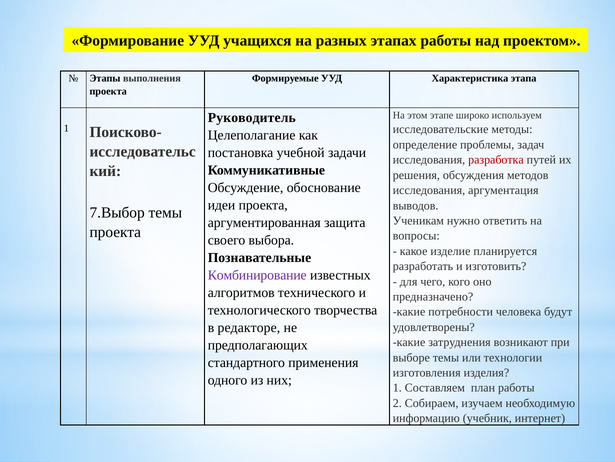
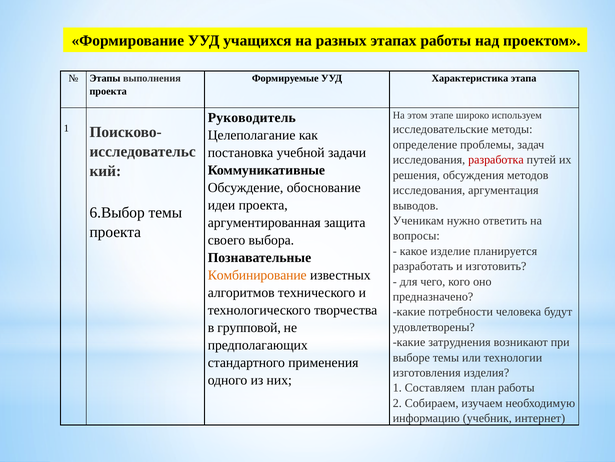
7.Выбор: 7.Выбор -> 6.Выбор (117, 212)
Комбинирование colour: purple -> orange (257, 275)
редакторе: редакторе -> групповой (249, 327)
